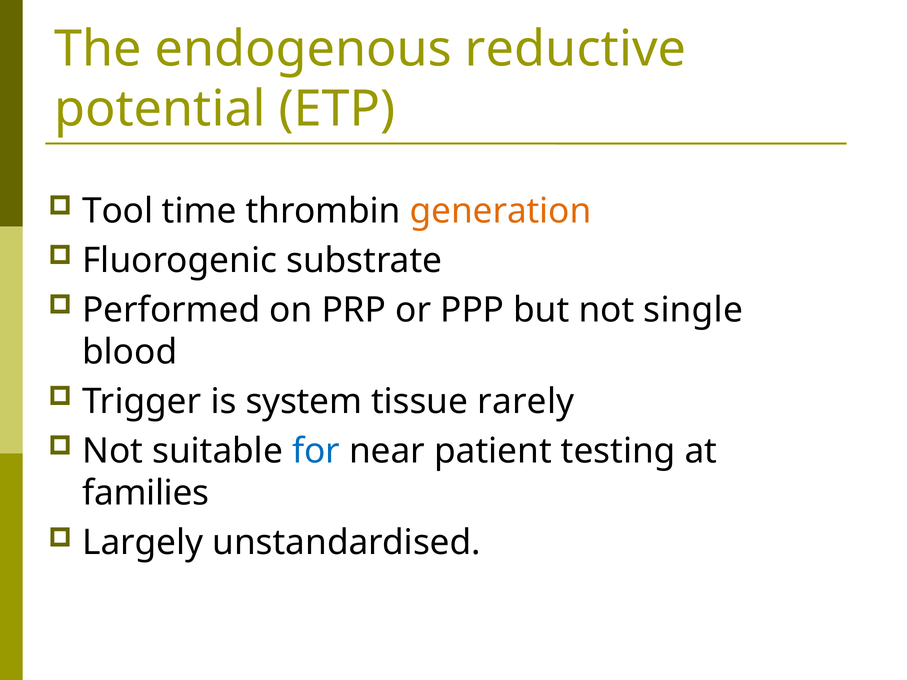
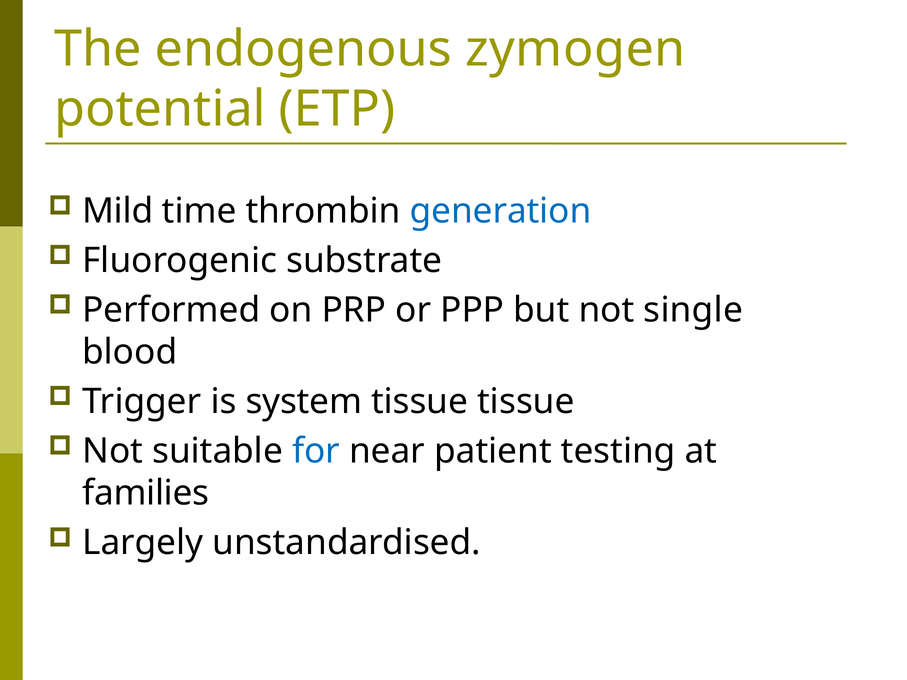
reductive: reductive -> zymogen (575, 49)
Tool: Tool -> Mild (118, 211)
generation colour: orange -> blue (501, 211)
tissue rarely: rarely -> tissue (526, 402)
